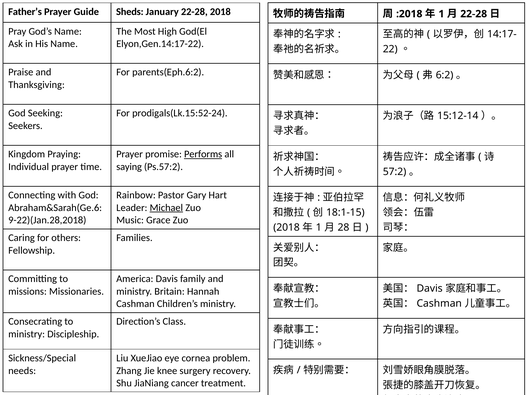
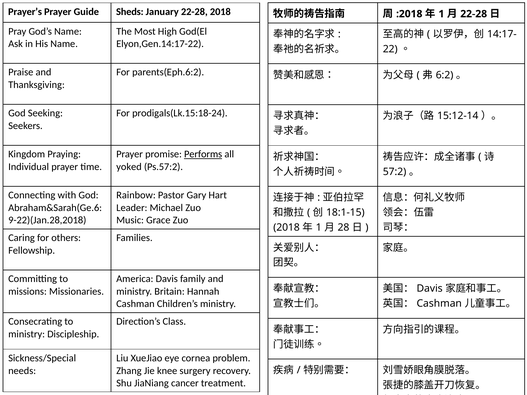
Father’s: Father’s -> Prayer’s (25, 12)
prodigals(Lk.15:52-24: prodigals(Lk.15:52-24 -> prodigals(Lk.15:18-24 (180, 113)
saying: saying -> yoked (129, 167)
Michael underline: present -> none (166, 208)
